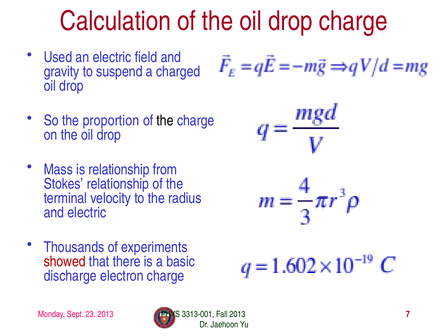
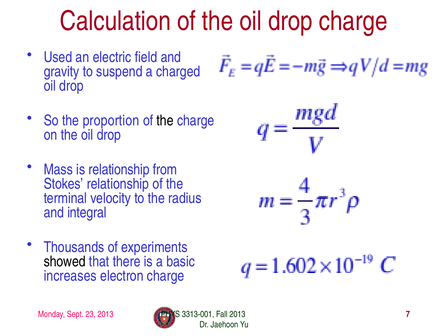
and electric: electric -> integral (87, 213)
showed colour: red -> black (65, 262)
discharge: discharge -> increases (70, 276)
